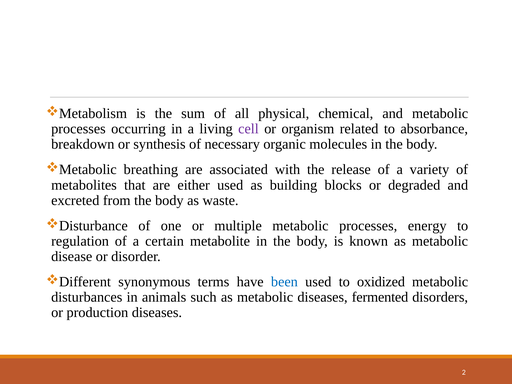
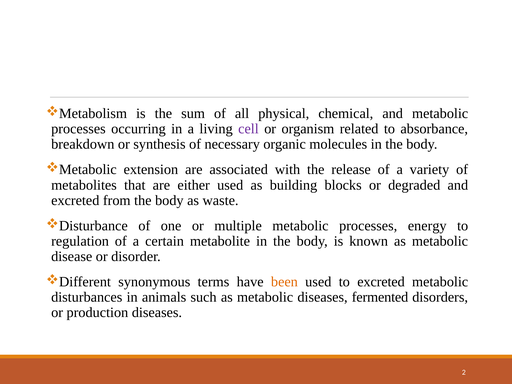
breathing: breathing -> extension (151, 170)
been colour: blue -> orange (284, 282)
to oxidized: oxidized -> excreted (381, 282)
